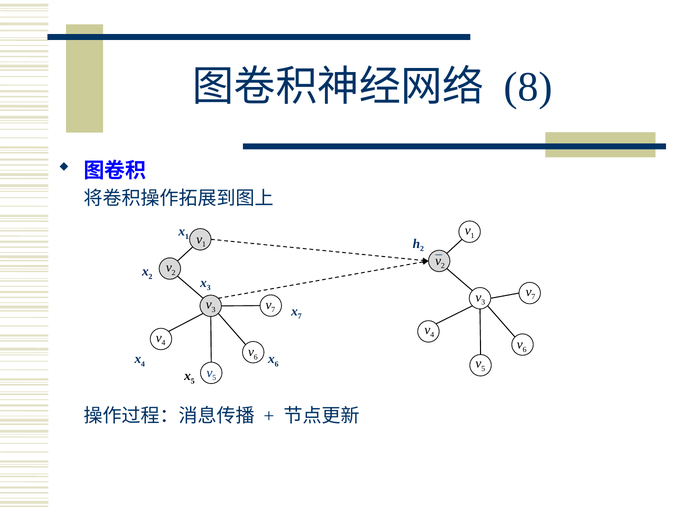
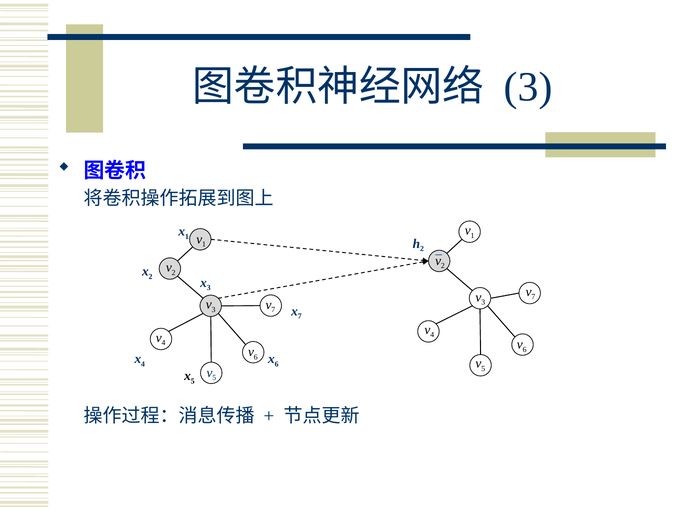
8: 8 -> 3 (528, 87)
